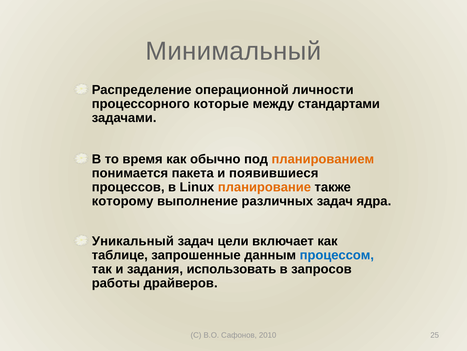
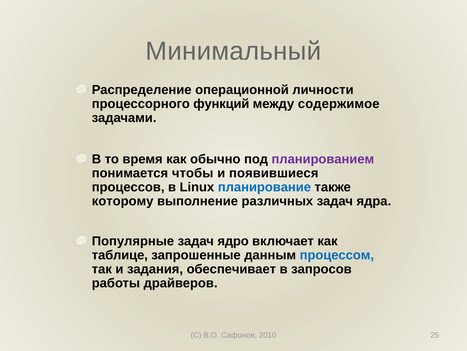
которые: которые -> функций (221, 104)
стандартами: стандартами -> содержимое (339, 104)
планированием colour: orange -> purple (323, 159)
пакета: пакета -> чтобы (193, 173)
планирование colour: orange -> blue (264, 187)
Уникальный: Уникальный -> Популярные (133, 241)
цели: цели -> ядро (233, 241)
использовать: использовать -> обеспечивает (231, 269)
